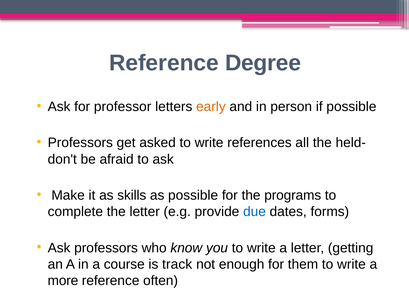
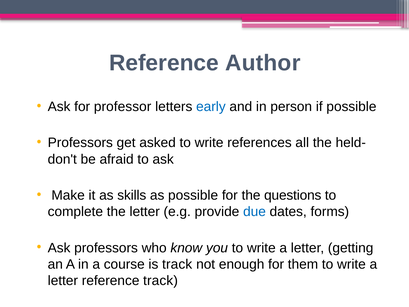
Degree: Degree -> Author (263, 63)
early colour: orange -> blue (211, 107)
programs: programs -> questions (293, 195)
more: more -> letter (63, 280)
reference often: often -> track (161, 280)
